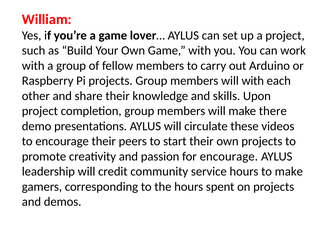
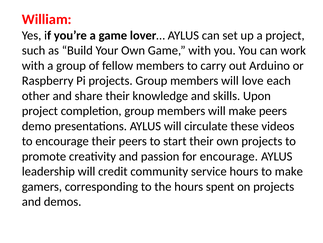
will with: with -> love (253, 81)
make there: there -> peers (273, 111)
